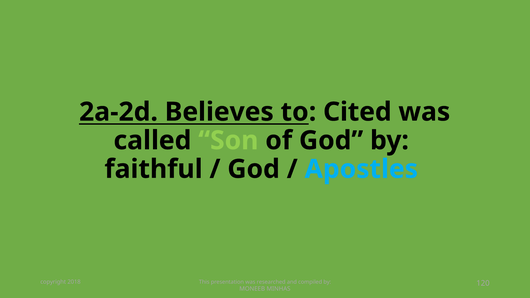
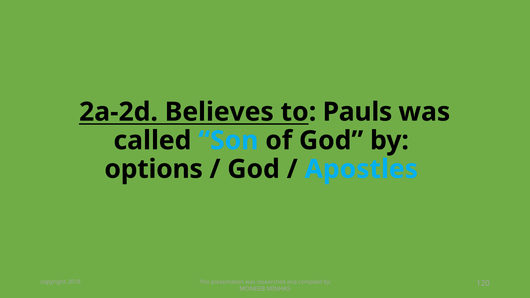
Cited: Cited -> Pauls (357, 112)
Son colour: light green -> light blue (228, 141)
faithful: faithful -> options (154, 169)
